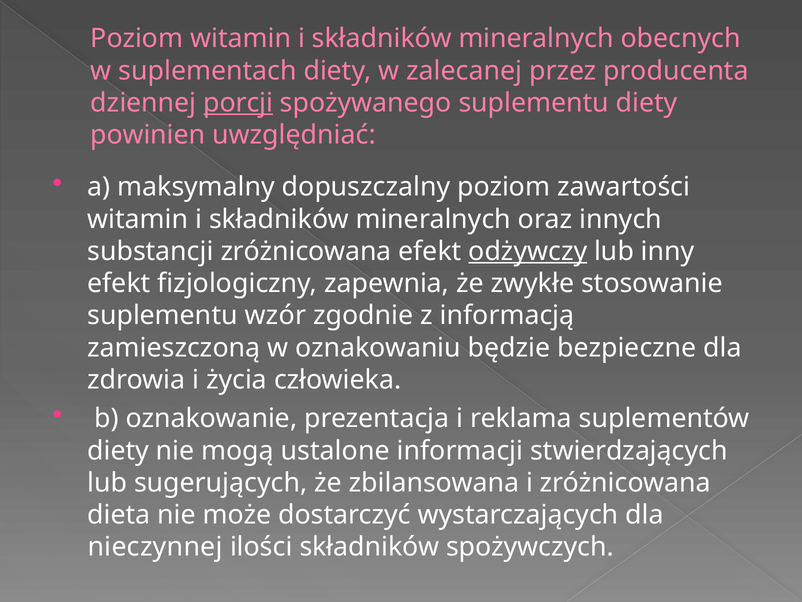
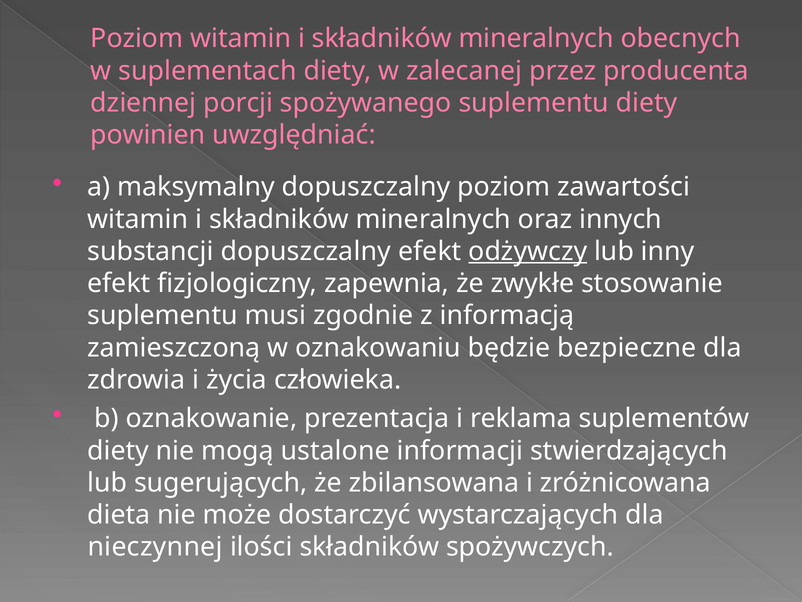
porcji underline: present -> none (238, 103)
substancji zróżnicowana: zróżnicowana -> dopuszczalny (306, 251)
wzór: wzór -> musi (275, 315)
